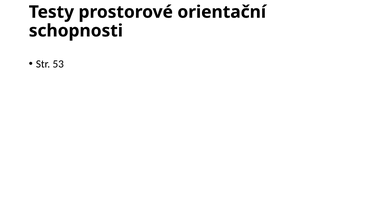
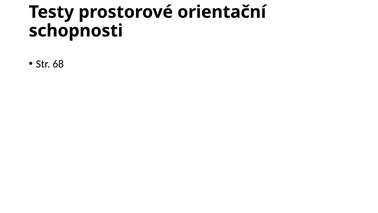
53: 53 -> 68 (58, 64)
